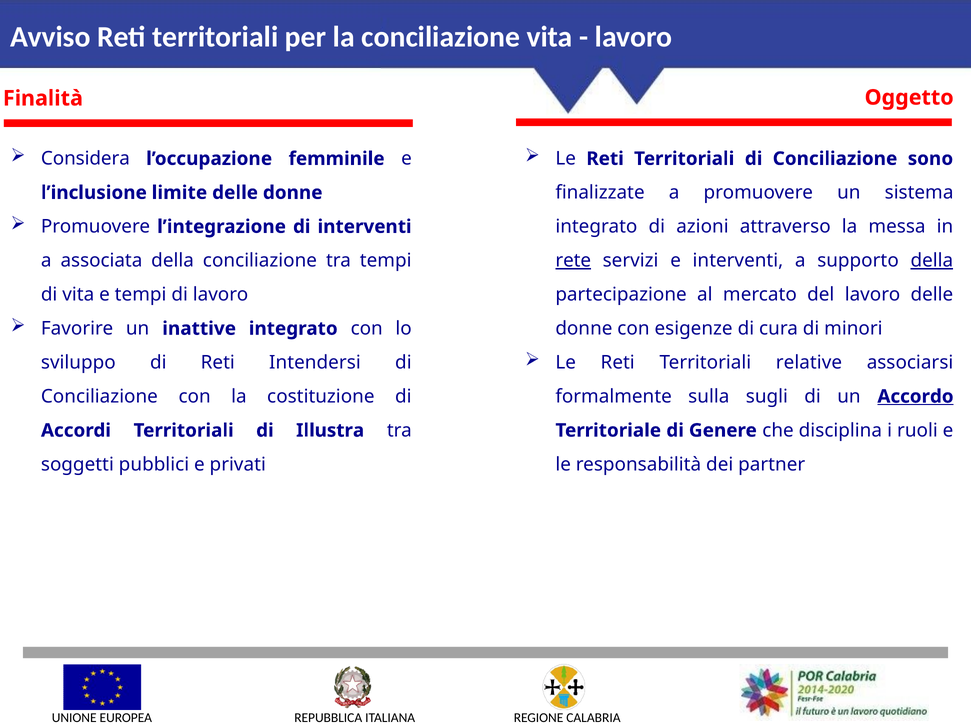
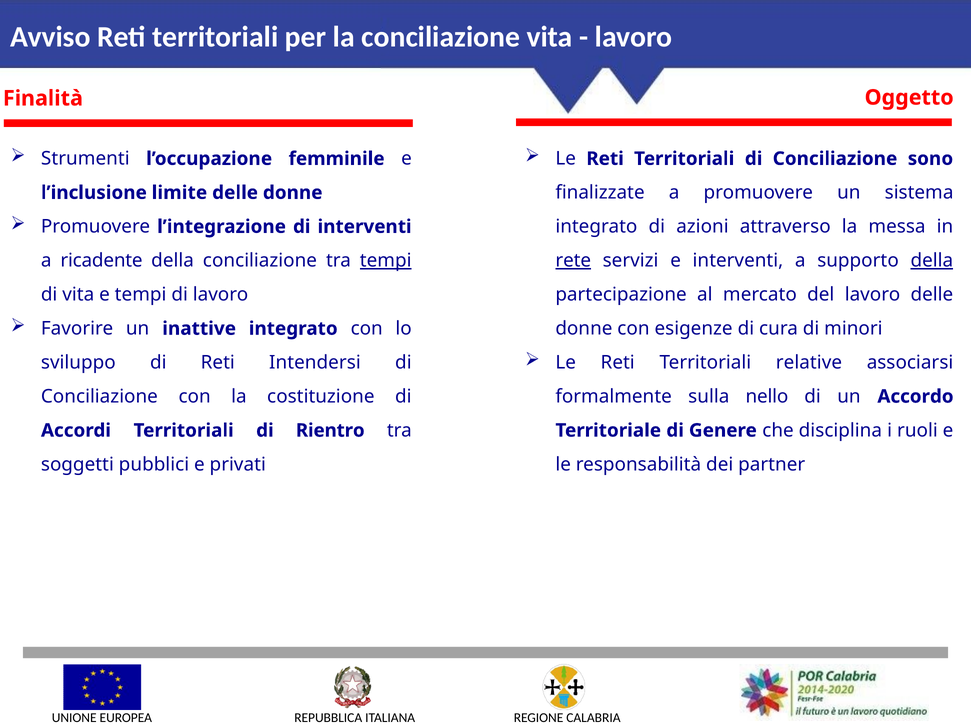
Considera: Considera -> Strumenti (85, 159)
associata: associata -> ricadente (102, 261)
tempi underline: none -> present (386, 261)
sugli: sugli -> nello (767, 397)
Accordo underline: present -> none (915, 397)
Illustra: Illustra -> Rientro (330, 431)
